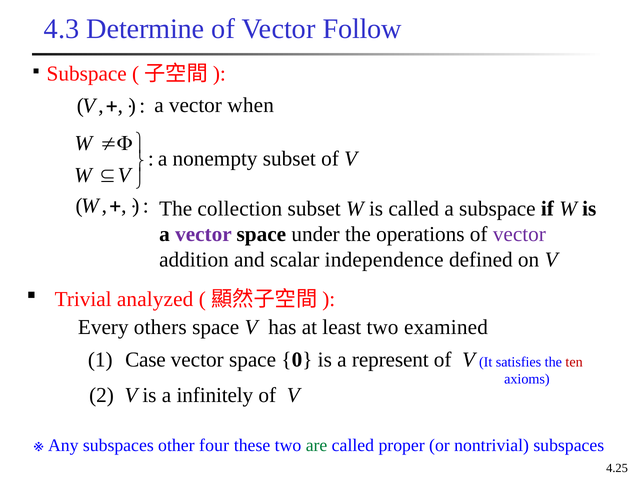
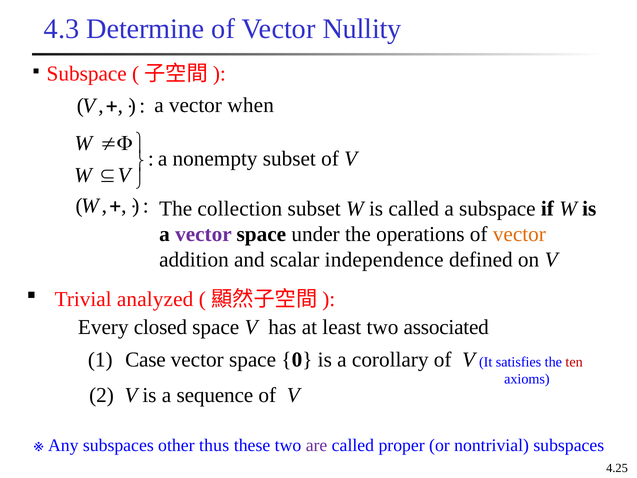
Follow: Follow -> Nullity (362, 29)
vector colour: purple -> orange (519, 234)
others: others -> closed (160, 327)
examined: examined -> associated (446, 327)
represent: represent -> corollary (390, 360)
infinitely: infinitely -> sequence (215, 395)
four: four -> thus (214, 445)
are colour: green -> purple (317, 445)
